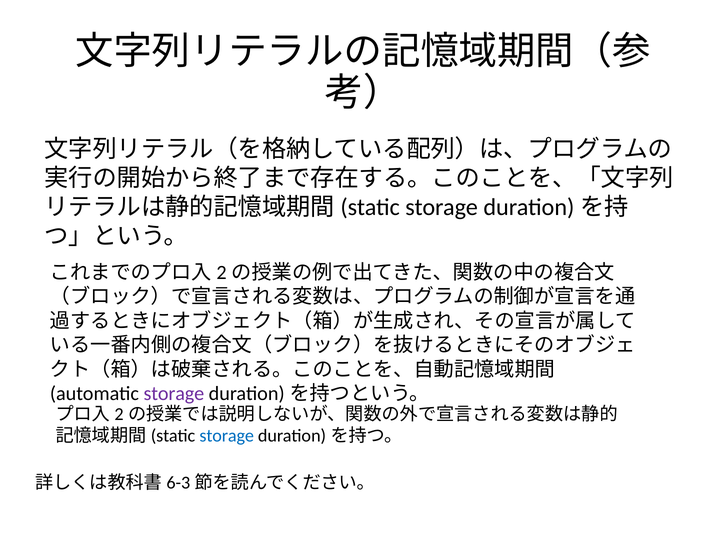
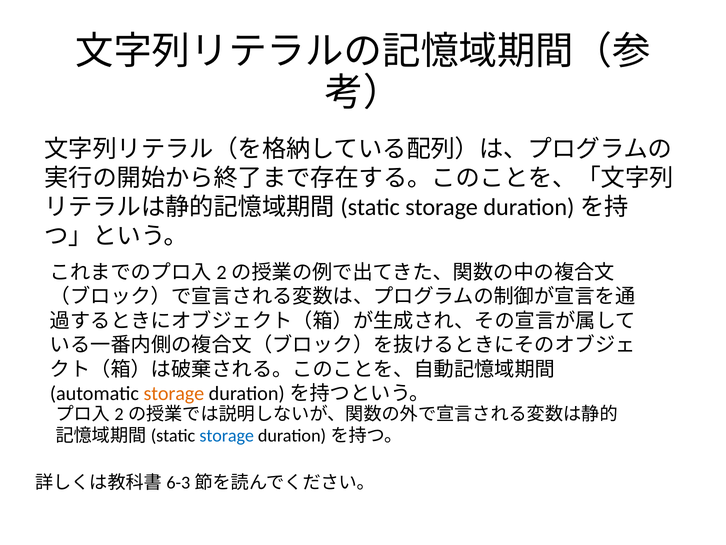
storage colour: purple -> orange (174, 393)
